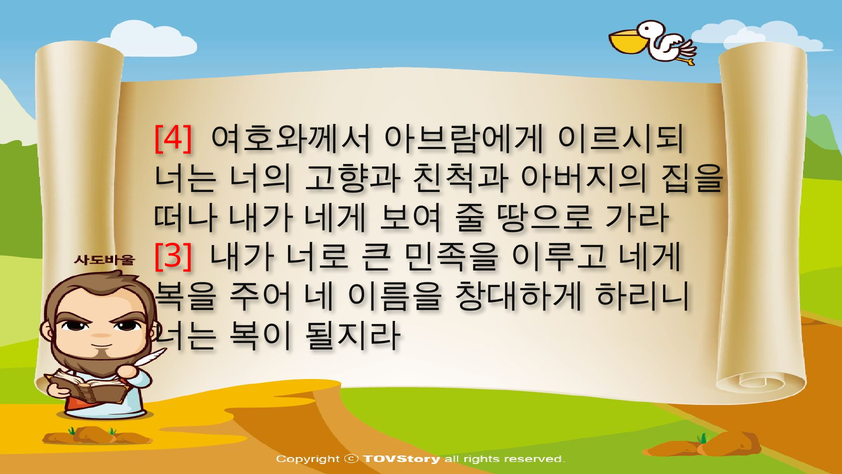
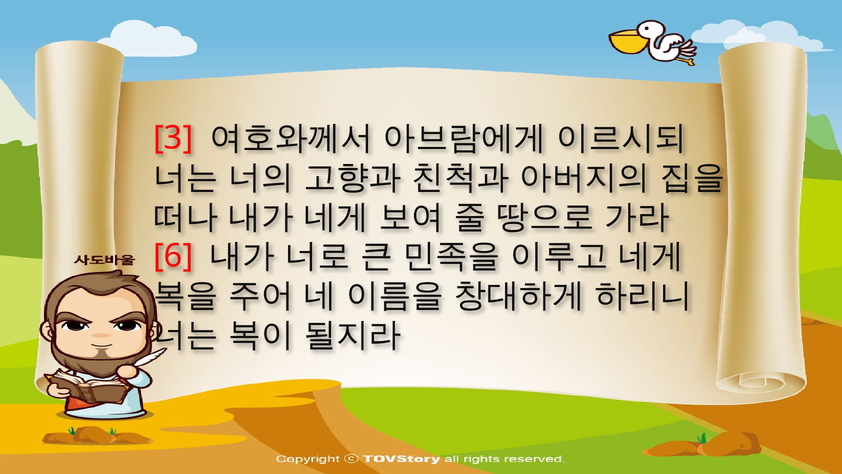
4: 4 -> 3 (173, 138)
3: 3 -> 6 (173, 256)
